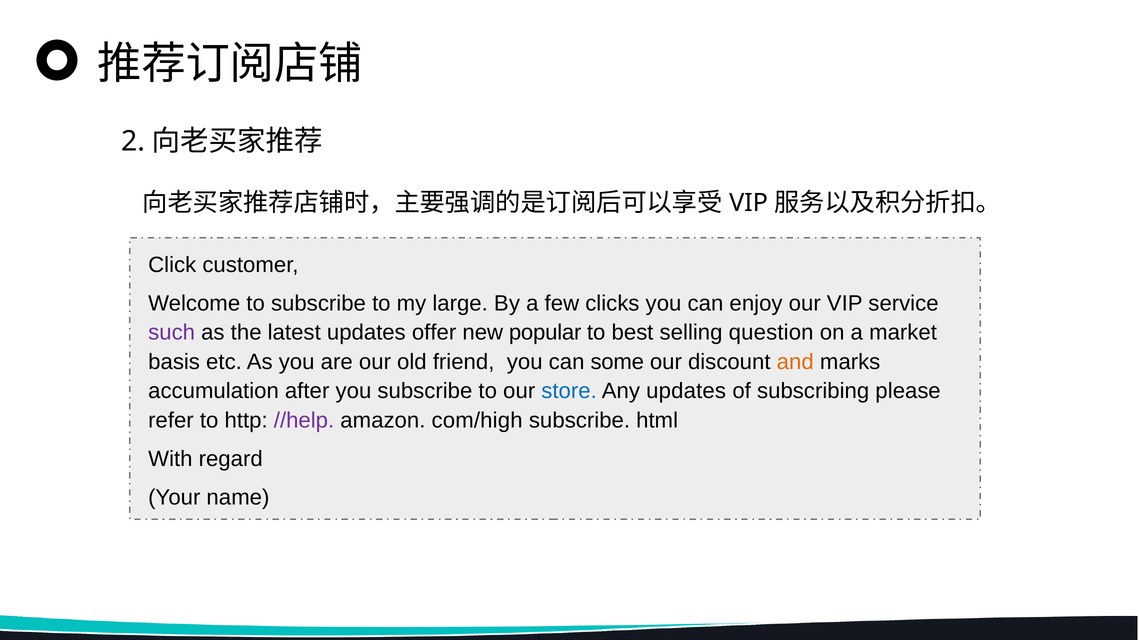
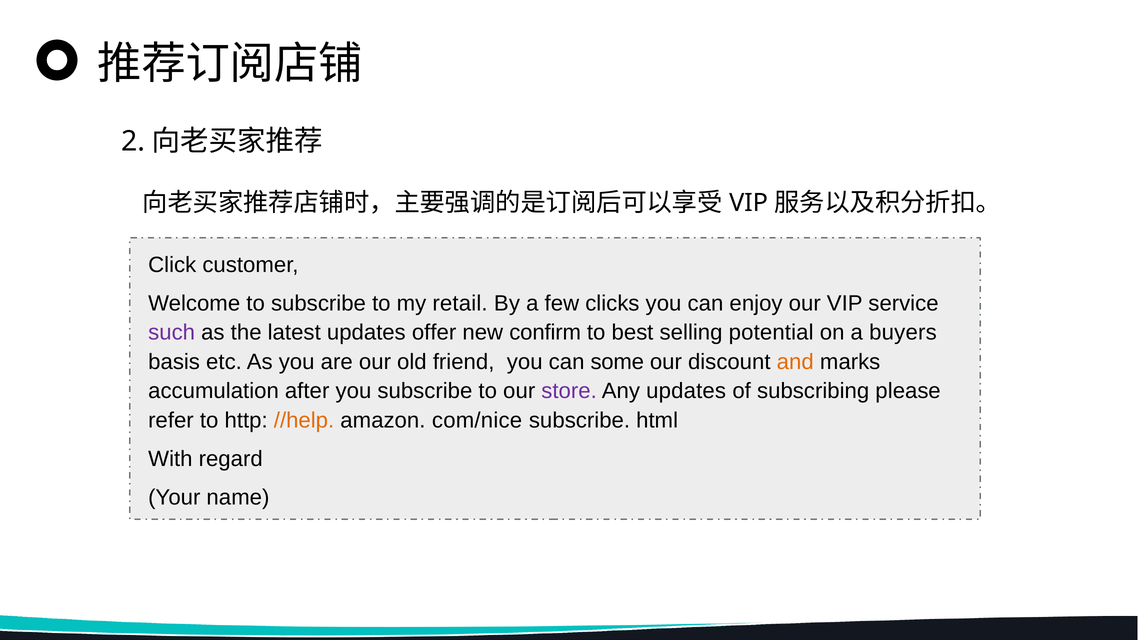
large: large -> retail (460, 304)
popular: popular -> confirm (545, 333)
question: question -> potential (771, 333)
market: market -> buyers (903, 333)
store colour: blue -> purple (569, 392)
//help colour: purple -> orange (304, 421)
com/high: com/high -> com/nice (477, 421)
